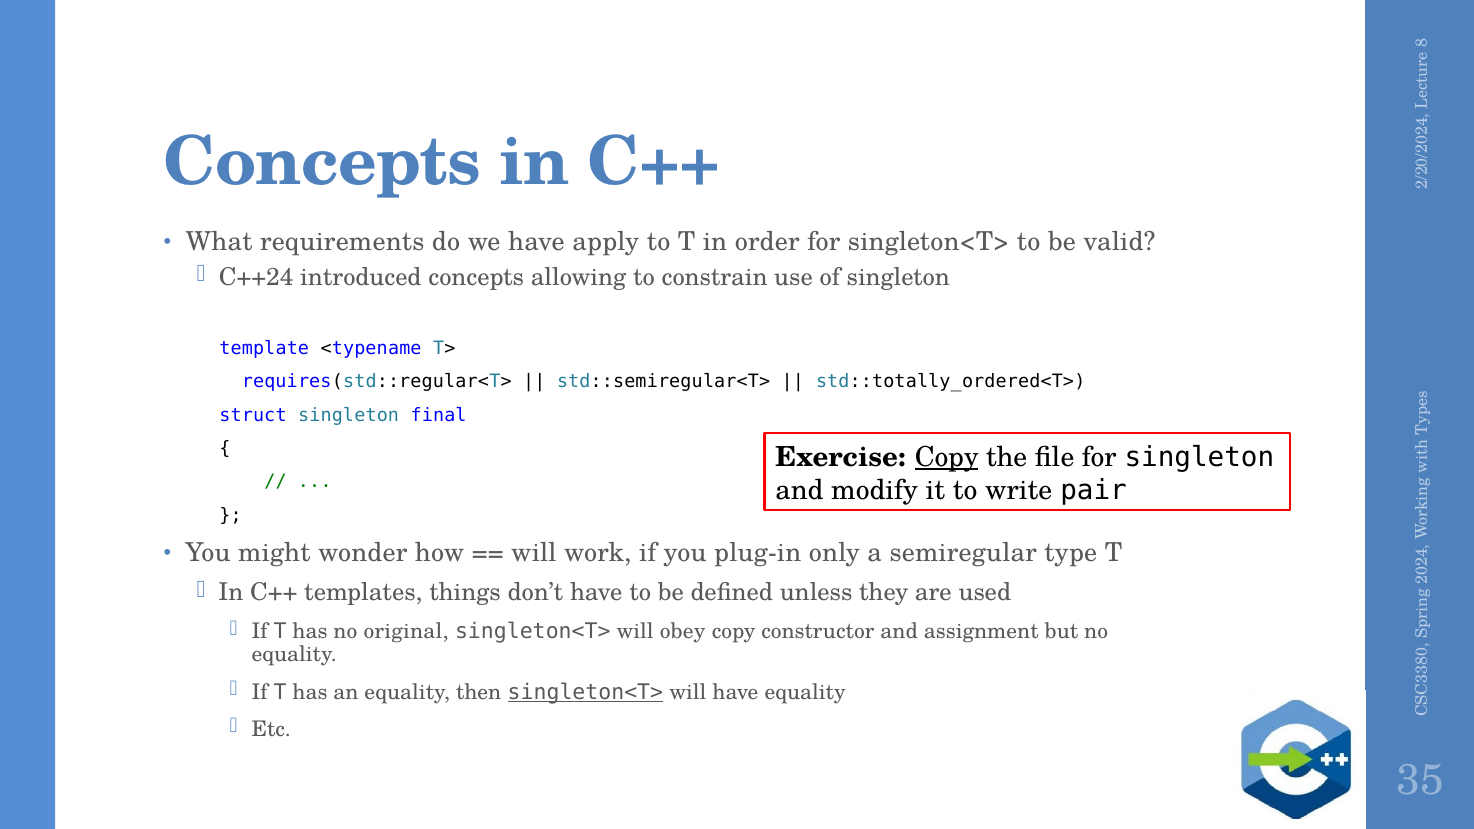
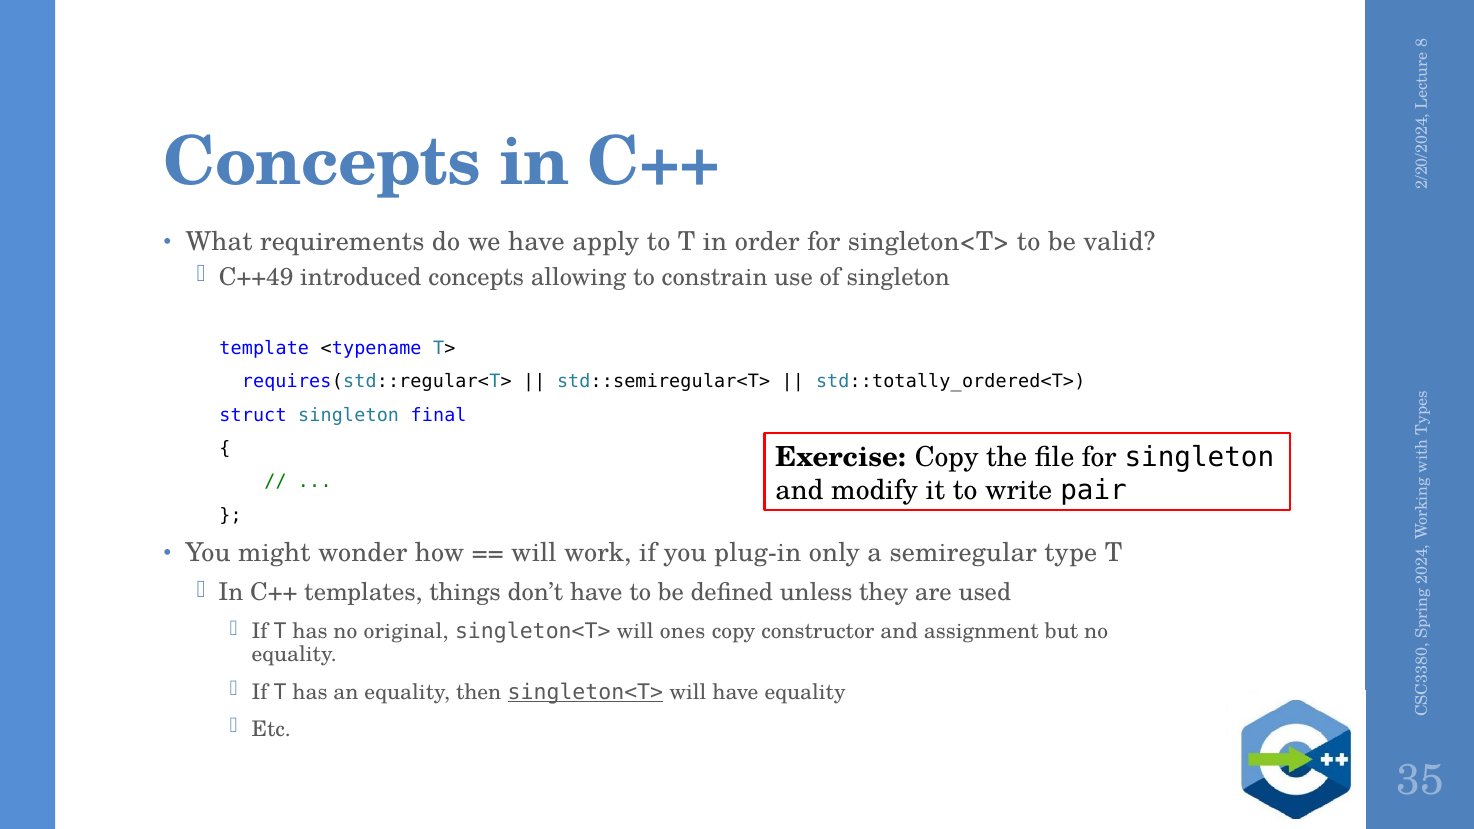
C++24: C++24 -> C++49 (256, 277)
Copy underline: present -> none (947, 457)
obey: obey -> ones (683, 632)
